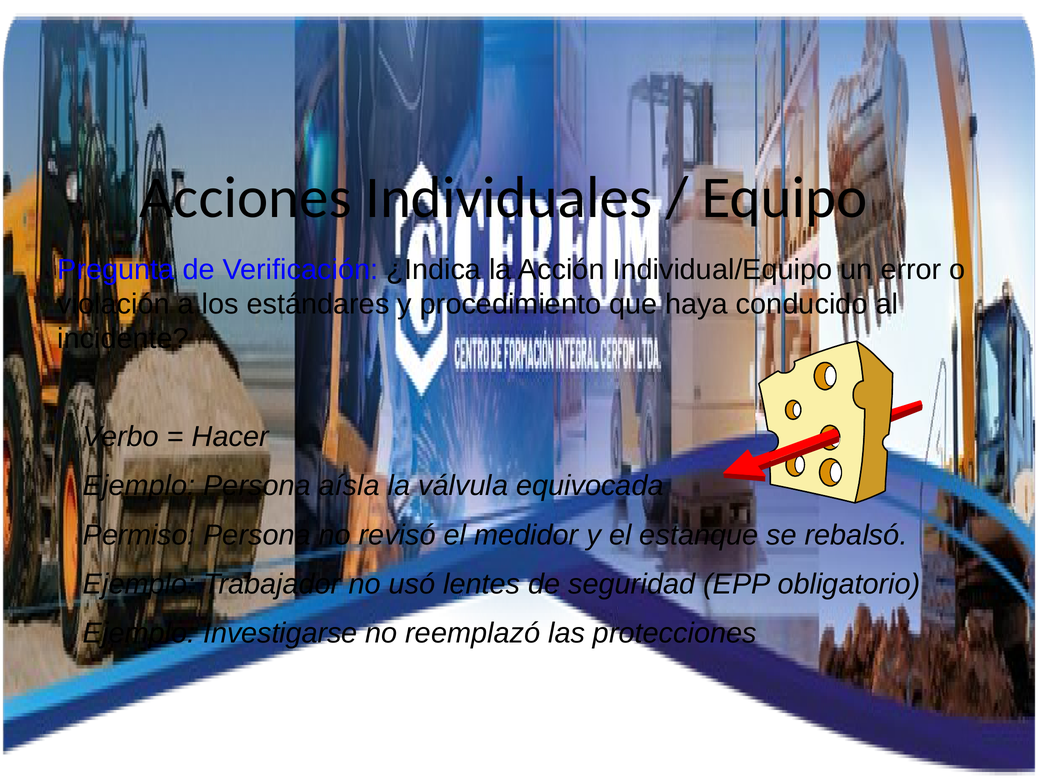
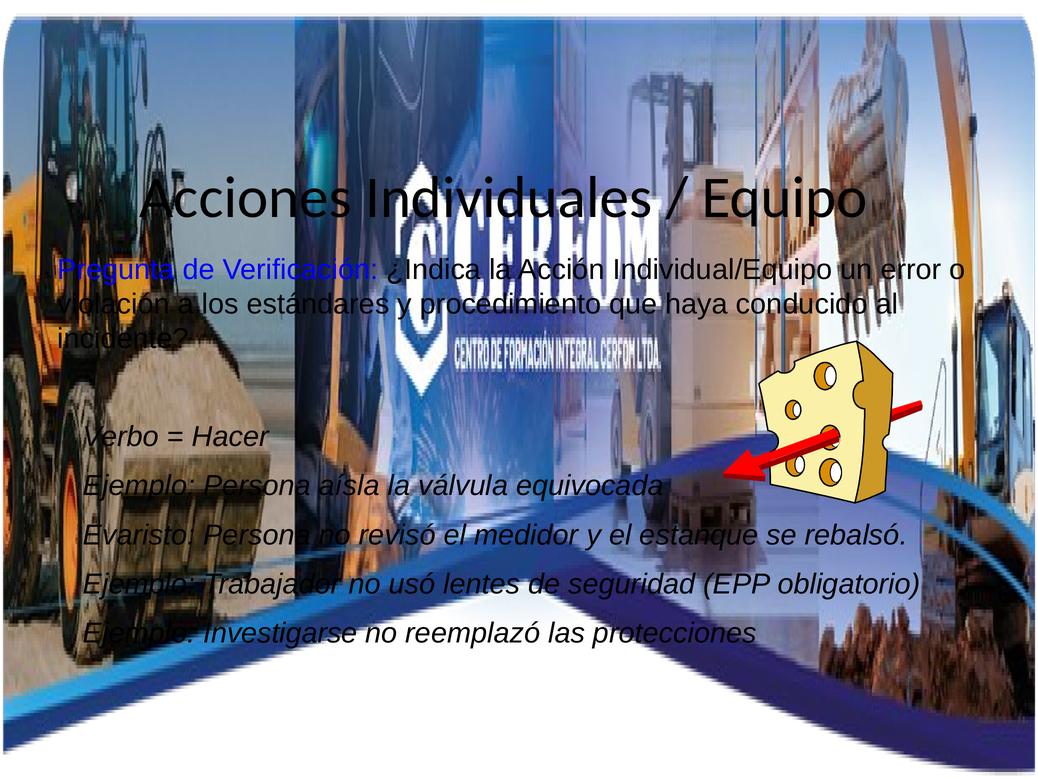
Permiso: Permiso -> Evaristo (139, 535)
